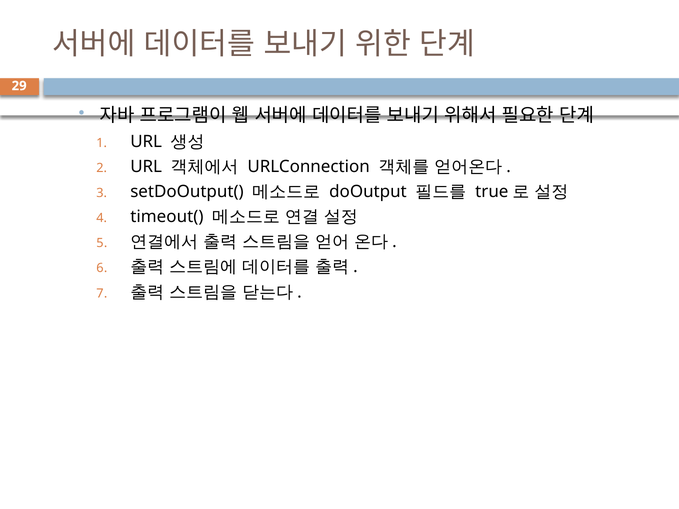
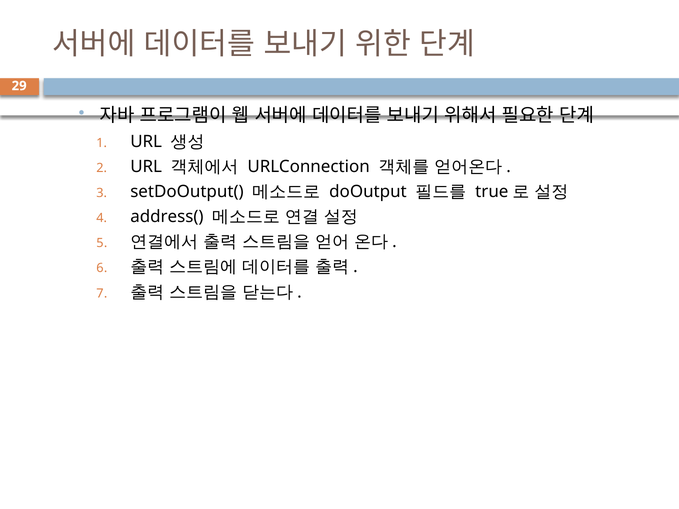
timeout(: timeout( -> address( (167, 217)
